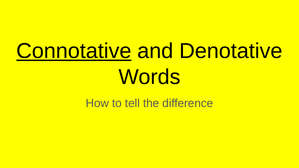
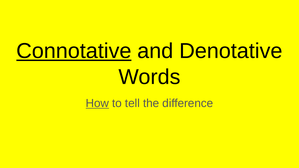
How underline: none -> present (97, 103)
